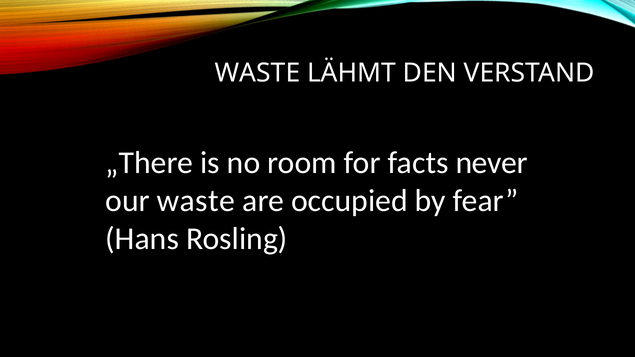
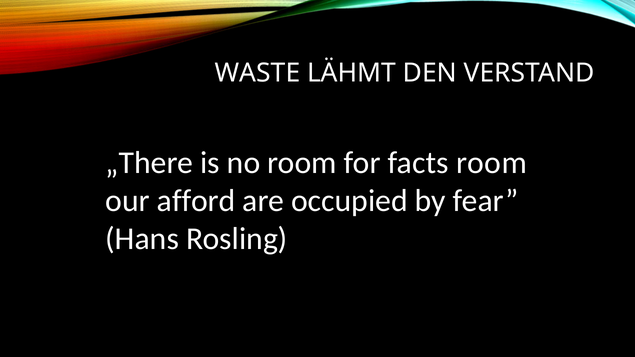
facts never: never -> room (491, 163)
our waste: waste -> afford (196, 201)
